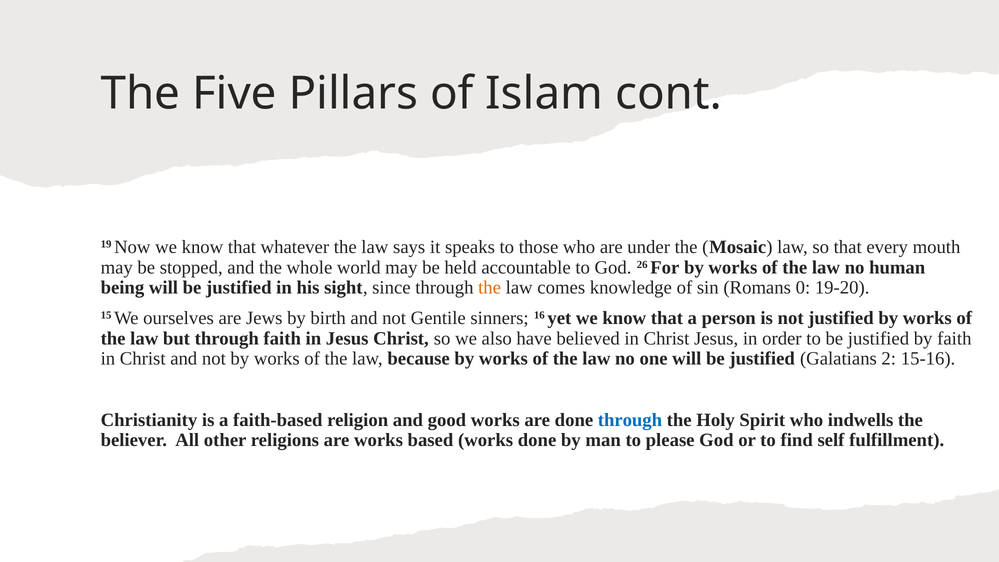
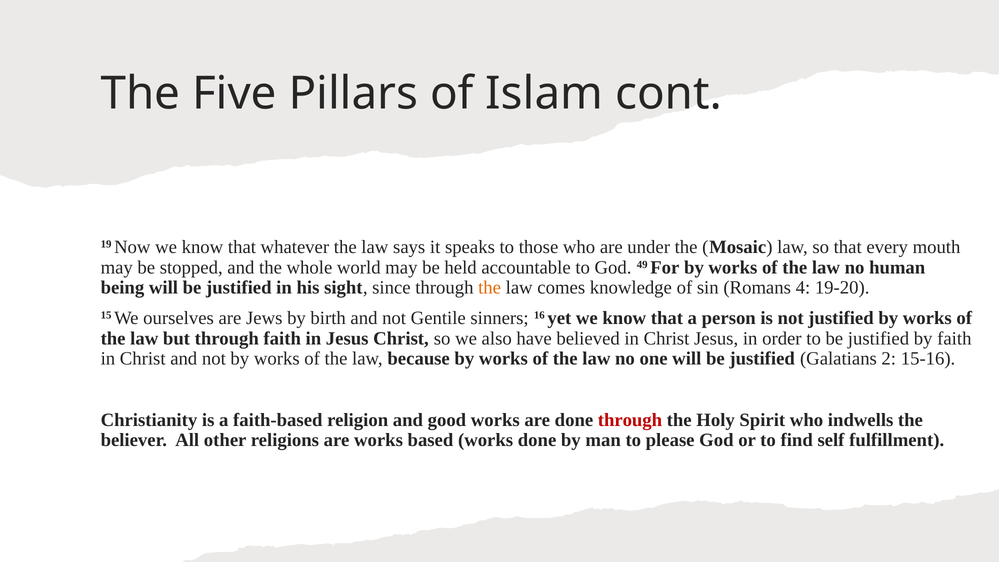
26: 26 -> 49 (642, 264)
0: 0 -> 4 (803, 288)
through colour: blue -> red (630, 420)
